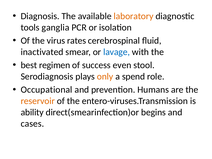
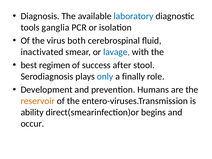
laboratory colour: orange -> blue (134, 16)
rates: rates -> both (76, 41)
even: even -> after (122, 65)
only colour: orange -> blue (105, 77)
spend: spend -> finally (133, 77)
Occupational: Occupational -> Development (47, 90)
cases: cases -> occur (32, 124)
